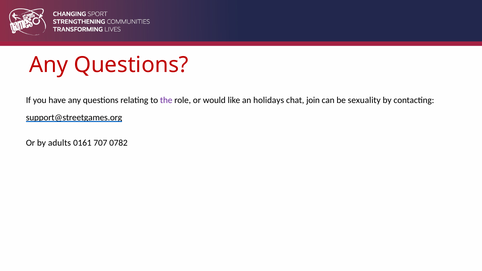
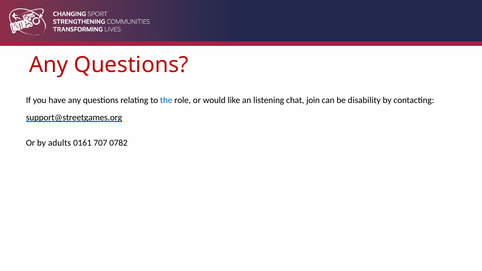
the colour: purple -> blue (166, 100)
holidays: holidays -> listening (269, 100)
sexuality: sexuality -> disability (364, 100)
